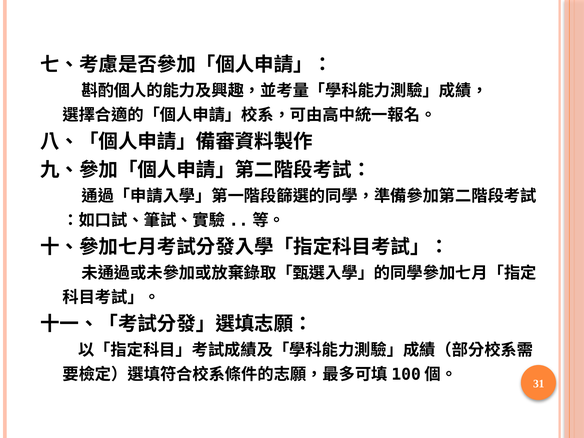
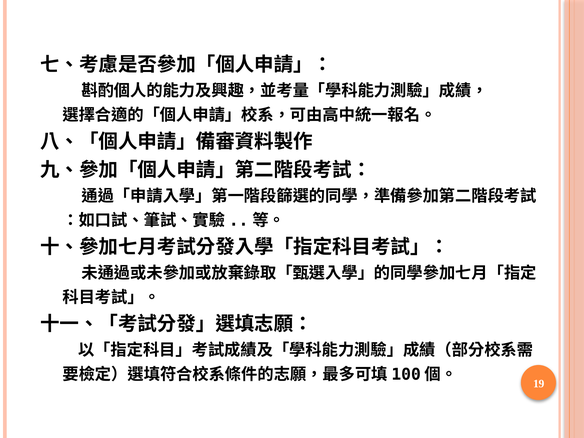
31: 31 -> 19 (539, 384)
